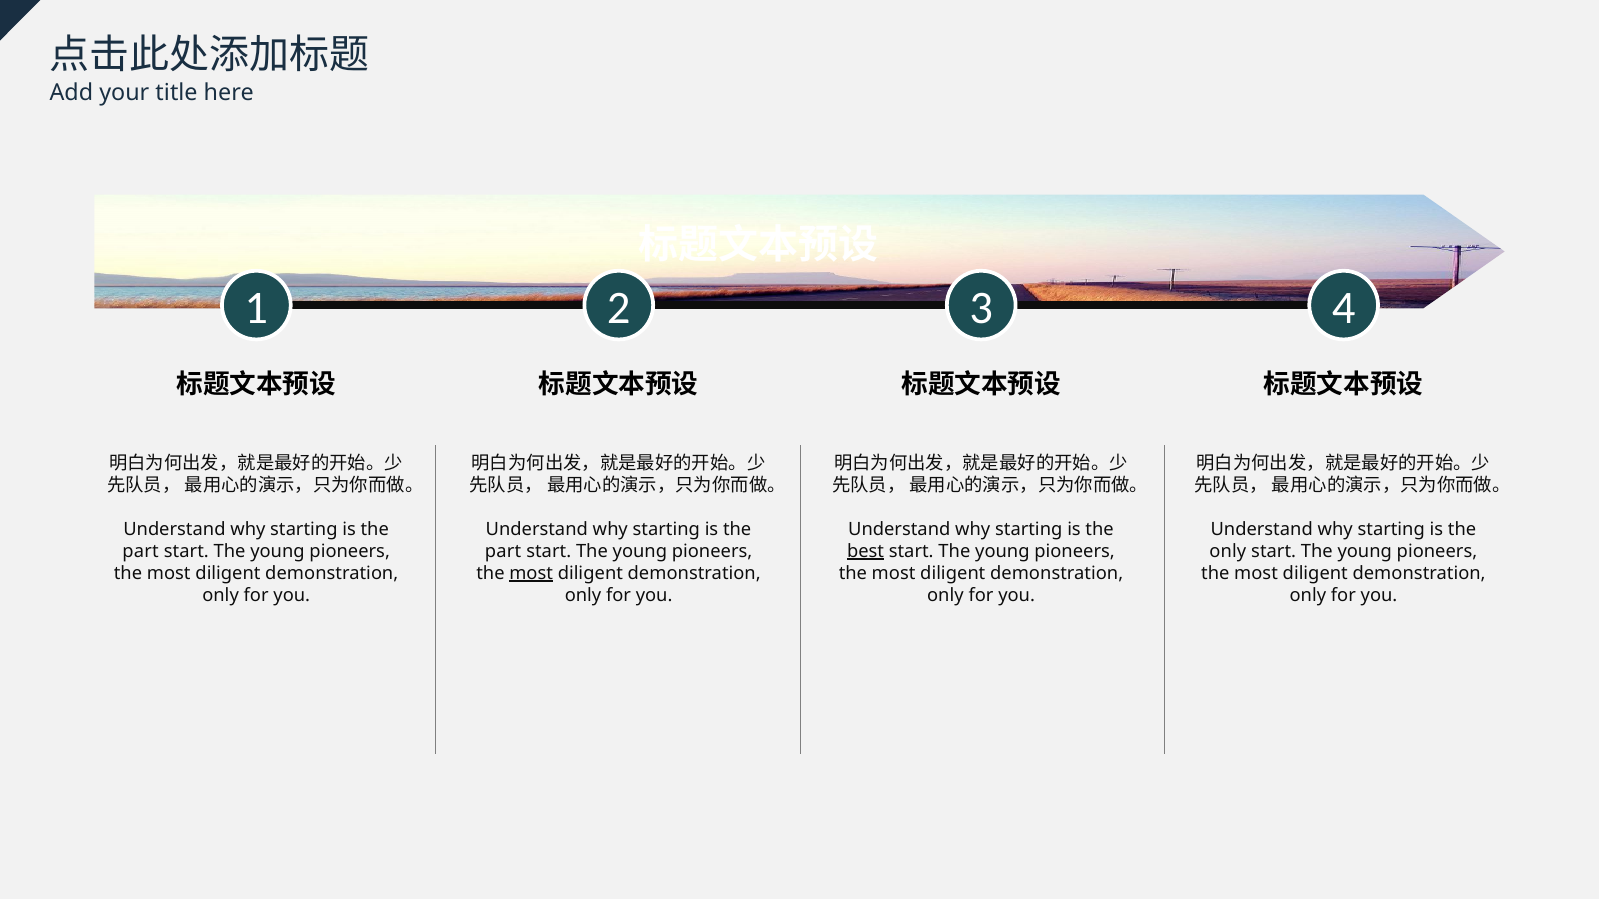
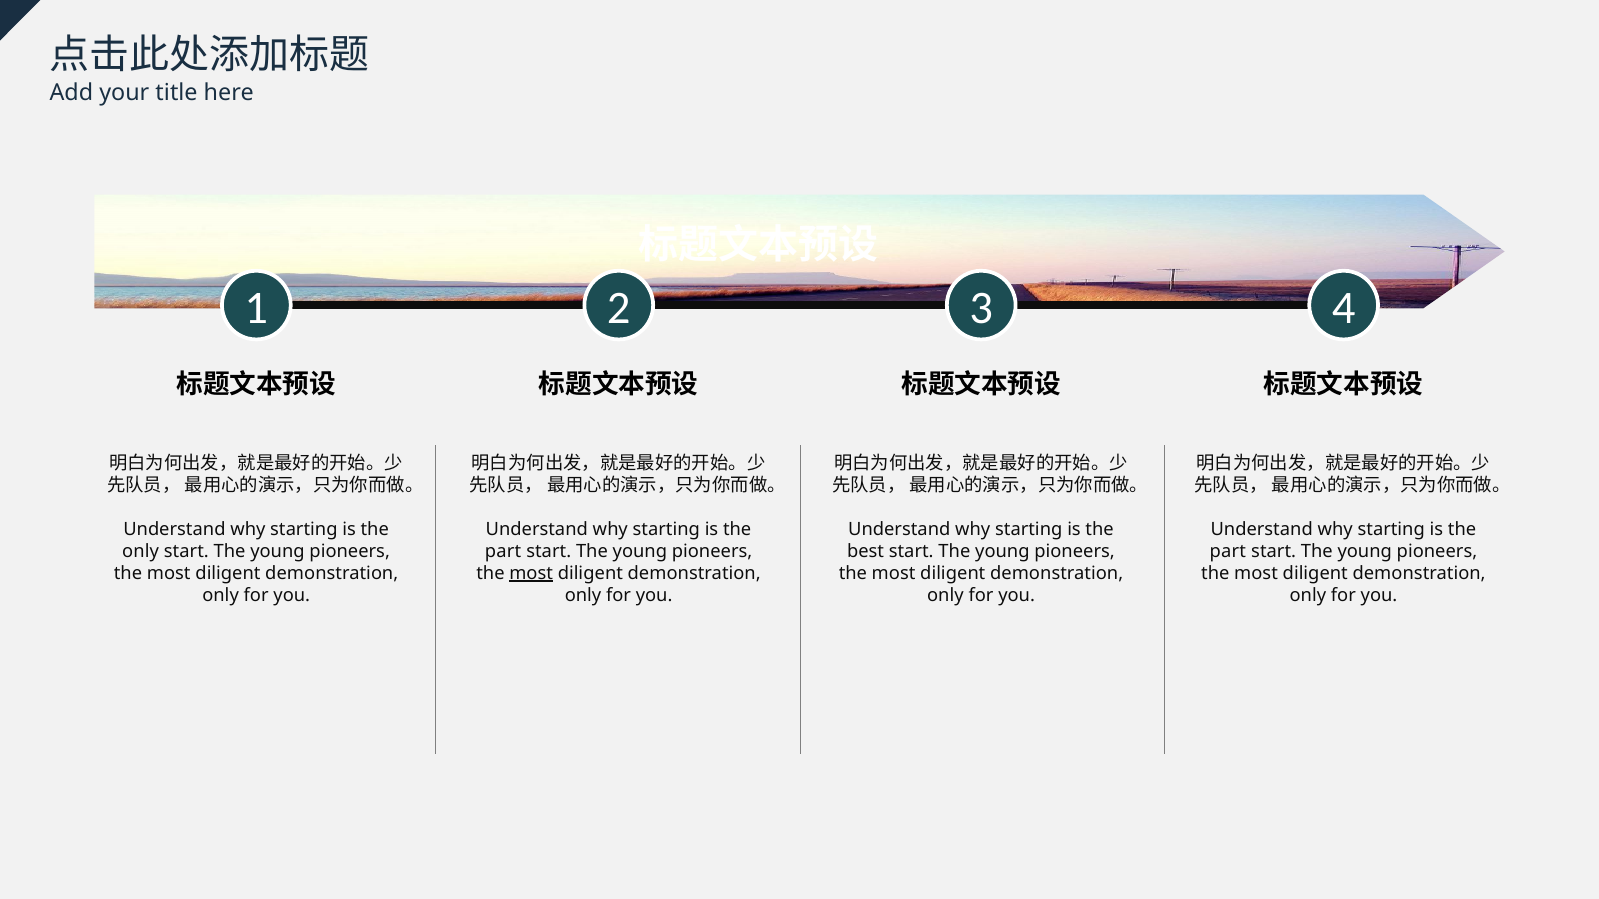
part: part -> only (141, 551)
best underline: present -> none (866, 551)
only: only -> part (1228, 551)
